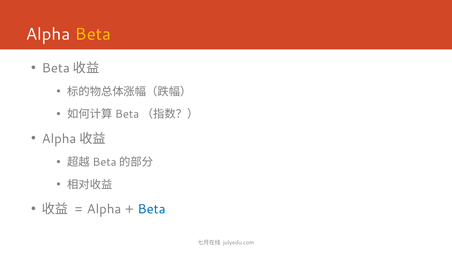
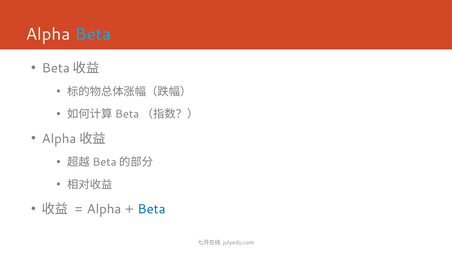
Beta colour: yellow -> light blue (93, 34)
